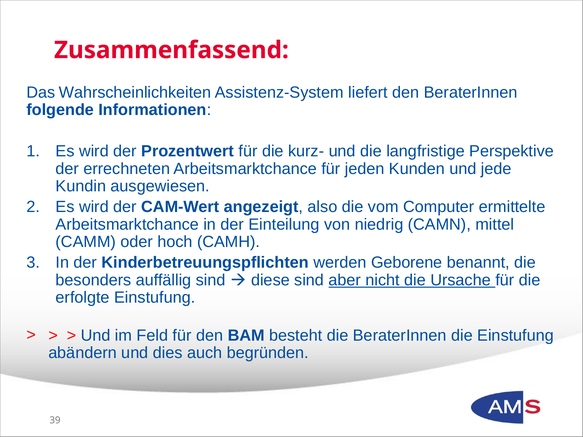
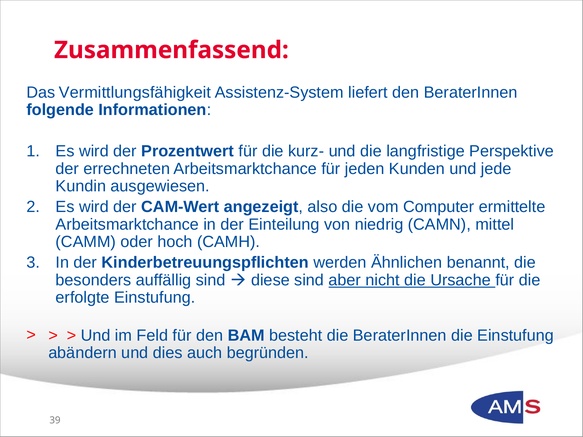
Wahrscheinlichkeiten: Wahrscheinlichkeiten -> Vermittlungsfähigkeit (135, 92)
Geborene: Geborene -> Ähnlichen (407, 263)
